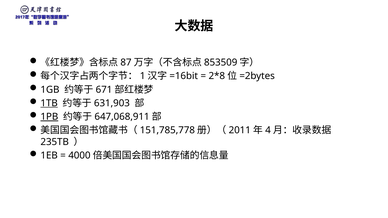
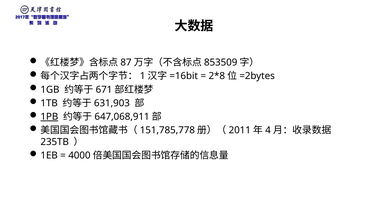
1TB underline: present -> none (49, 103)
